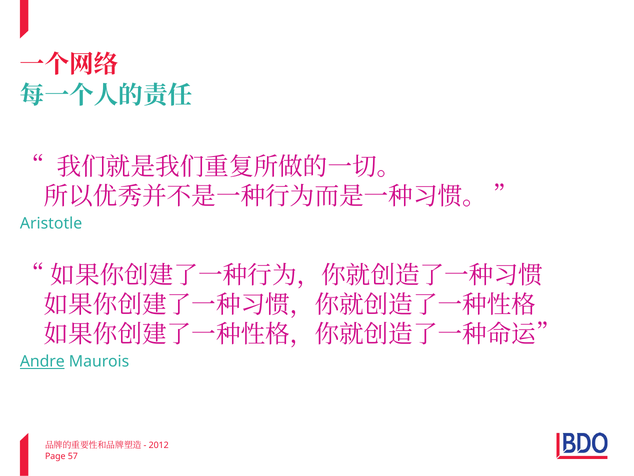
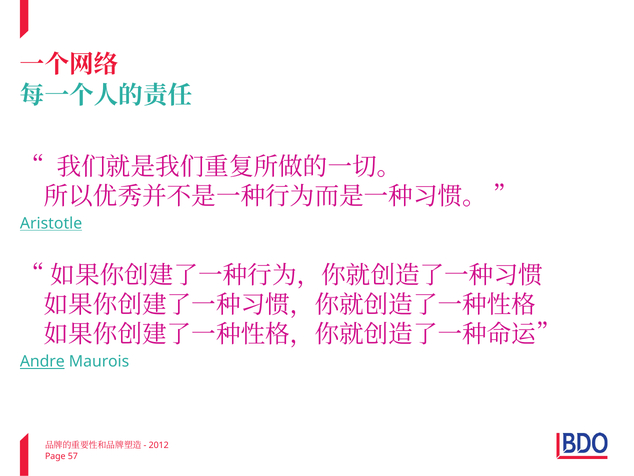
Aristotle underline: none -> present (51, 223)
